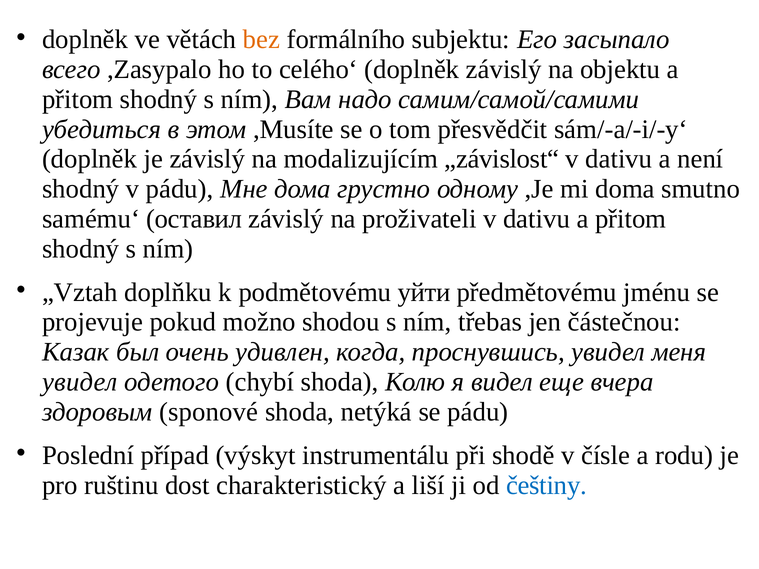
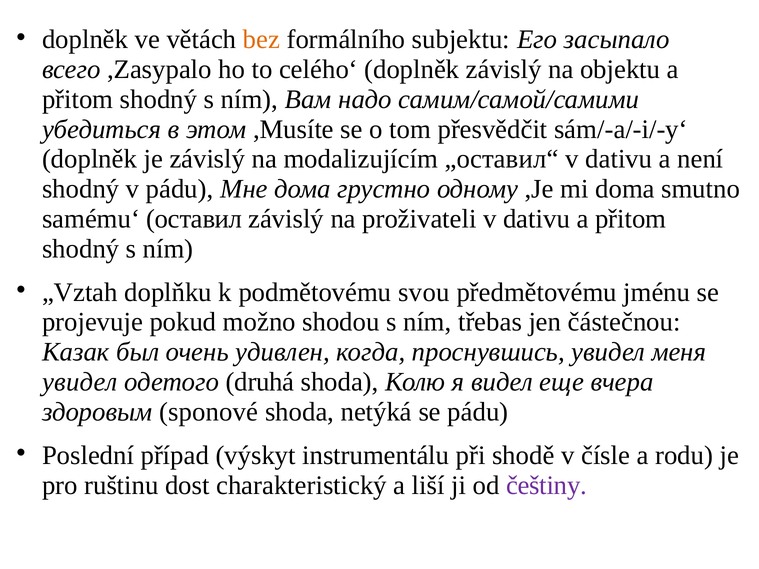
„závislost“: „závislost“ -> „оставил“ (502, 159)
уйти: уйти -> svou (424, 292)
chybí: chybí -> druhá (260, 382)
češtiny colour: blue -> purple (546, 485)
